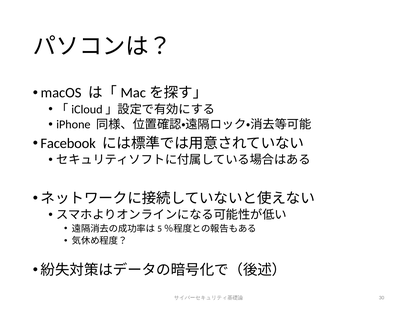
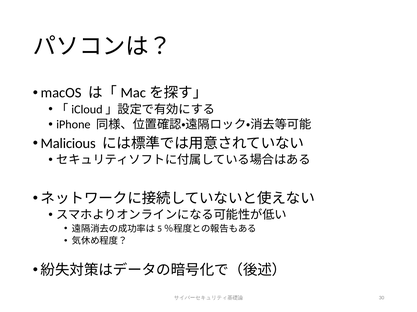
Facebook: Facebook -> Malicious (68, 144)
